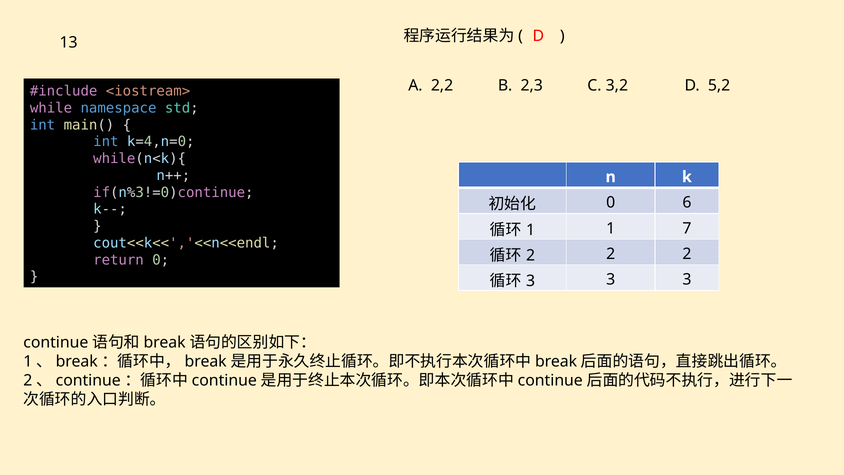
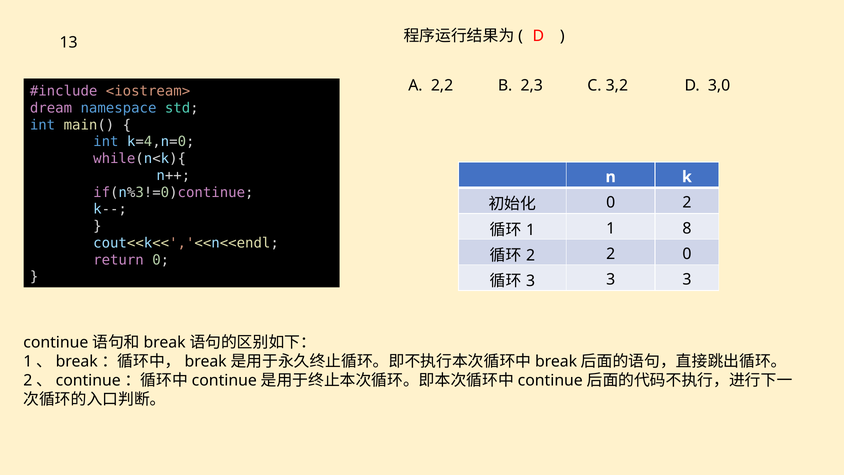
5,2: 5,2 -> 3,0 (719, 86)
while: while -> dream (51, 108)
0 6: 6 -> 2 (687, 202)
7: 7 -> 8 (687, 228)
2: 2 -> 0 (687, 254)
